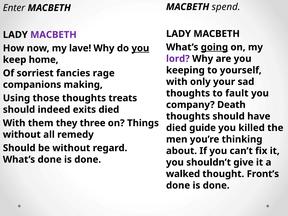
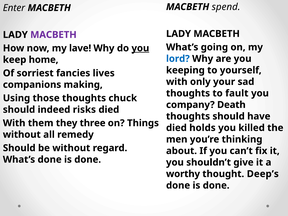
going underline: present -> none (214, 47)
lord colour: purple -> blue (178, 59)
rage: rage -> lives (104, 73)
treats: treats -> chuck (123, 98)
exits: exits -> risks (84, 110)
guide: guide -> holds (202, 128)
walked: walked -> worthy (183, 174)
Front’s: Front’s -> Deep’s (263, 174)
